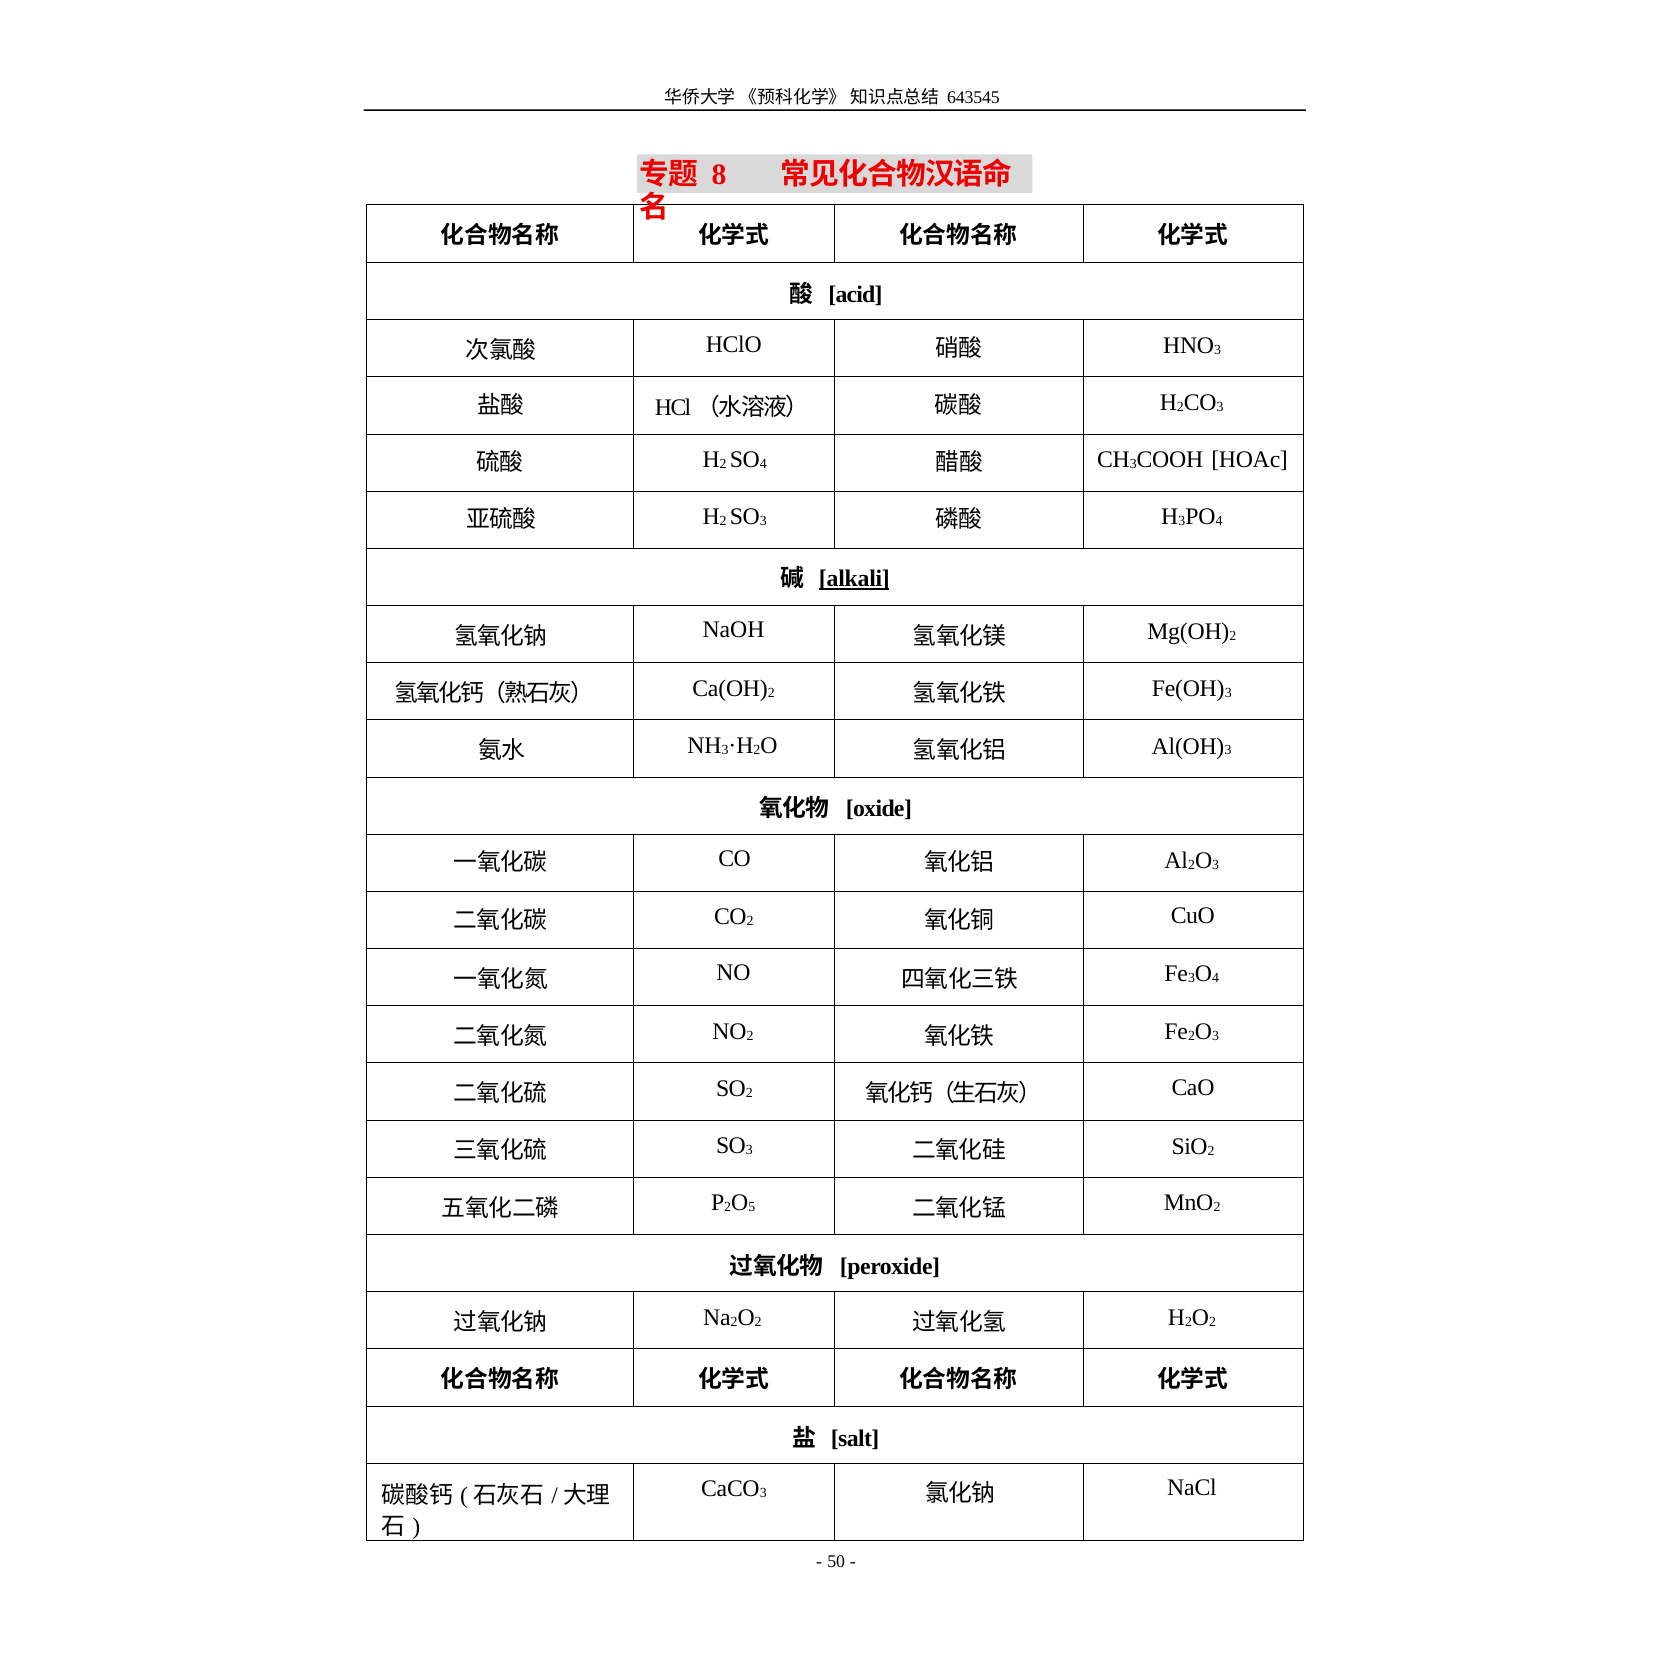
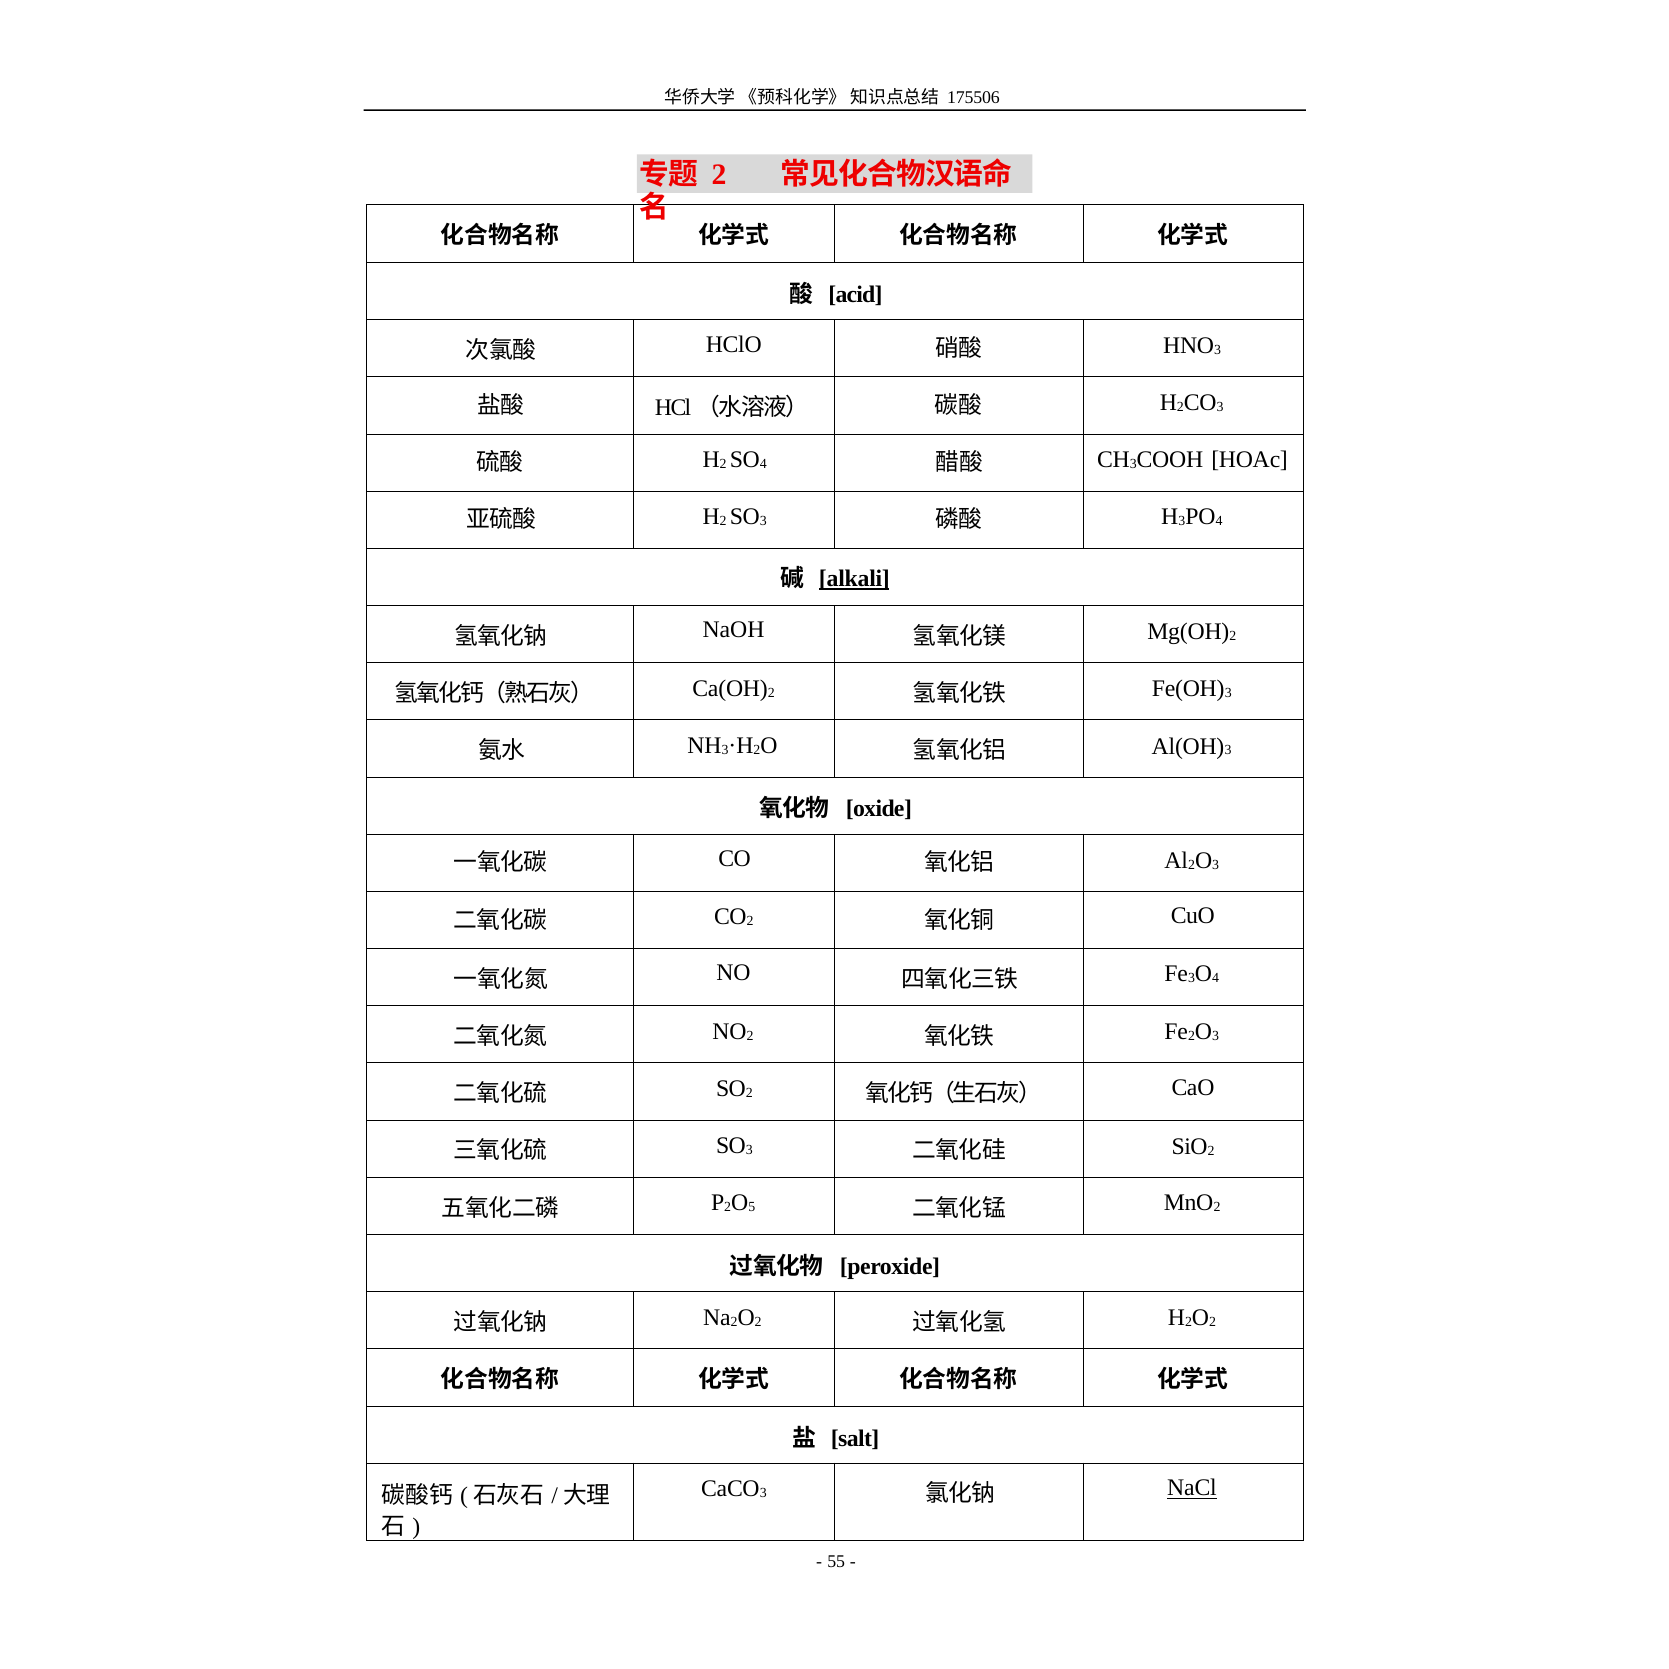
643545: 643545 -> 175506 (973, 97)
8: 8 -> 2 (719, 175)
NaCl underline: none -> present (1192, 1488)
50: 50 -> 55 (836, 1562)
